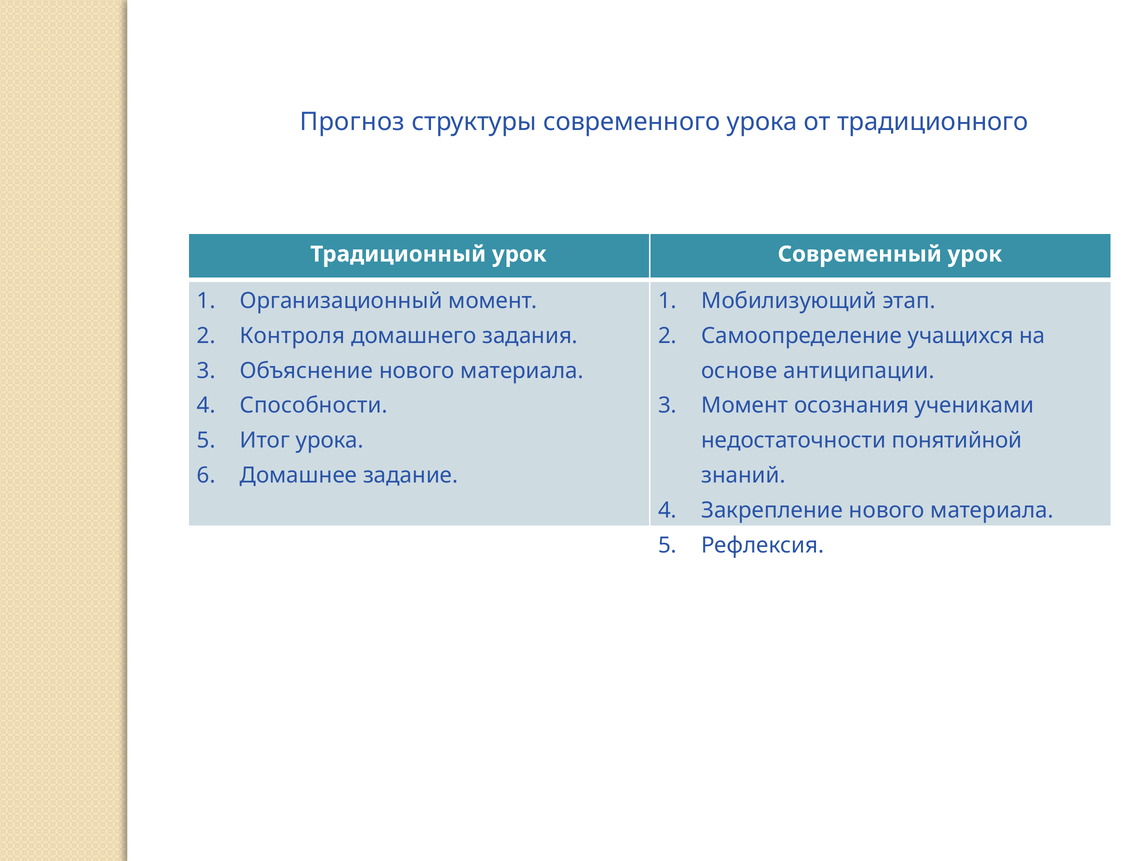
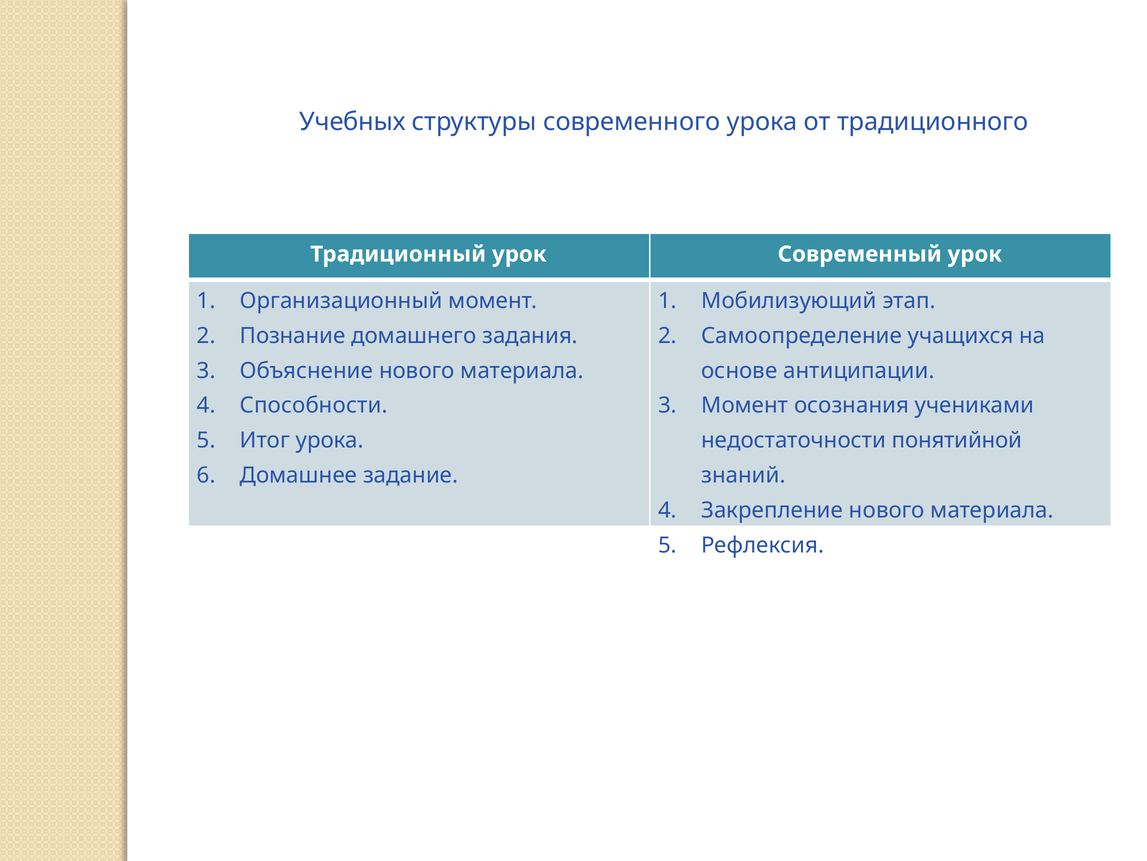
Прогноз: Прогноз -> Учебных (353, 122)
Контроля: Контроля -> Познание (293, 335)
